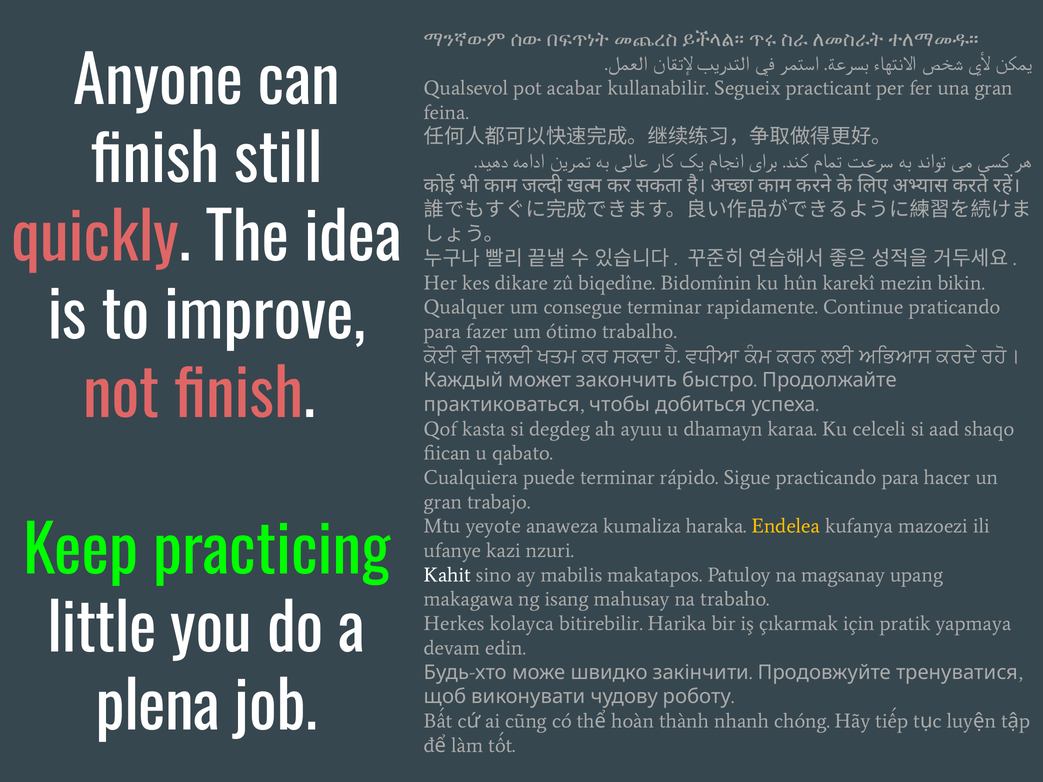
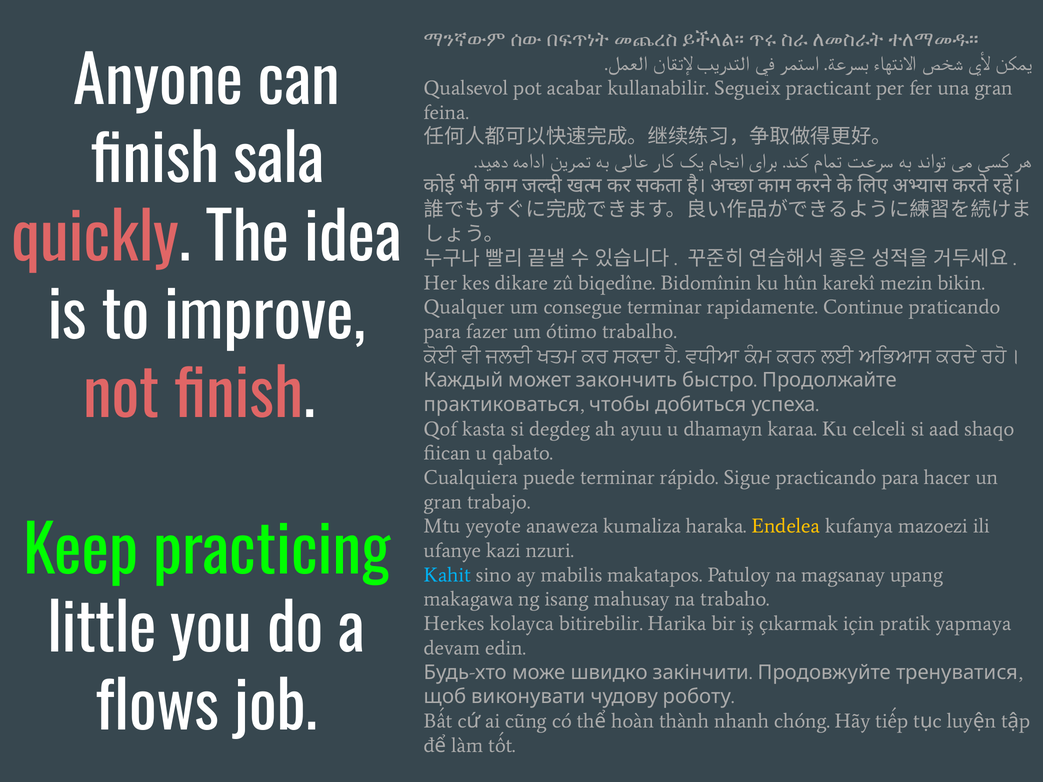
still: still -> sala (279, 161)
Kahit colour: white -> light blue (447, 575)
plena: plena -> flows (157, 709)
